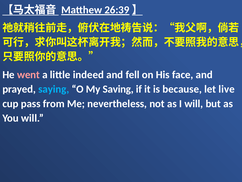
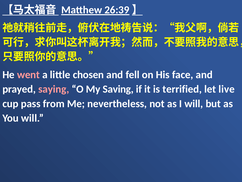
indeed: indeed -> chosen (88, 75)
saying colour: light blue -> pink (54, 89)
because: because -> terrified (182, 89)
